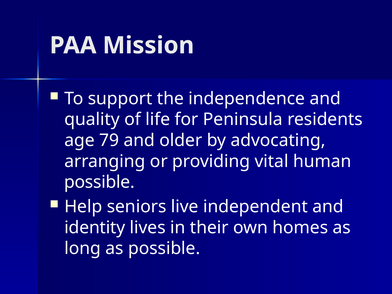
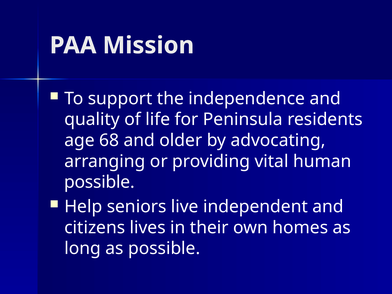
79: 79 -> 68 (109, 140)
identity: identity -> citizens (95, 228)
